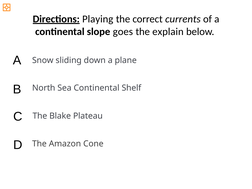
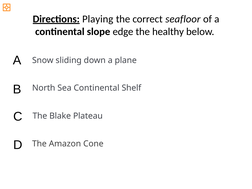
currents: currents -> seafloor (183, 19)
goes: goes -> edge (123, 32)
explain: explain -> healthy (168, 32)
